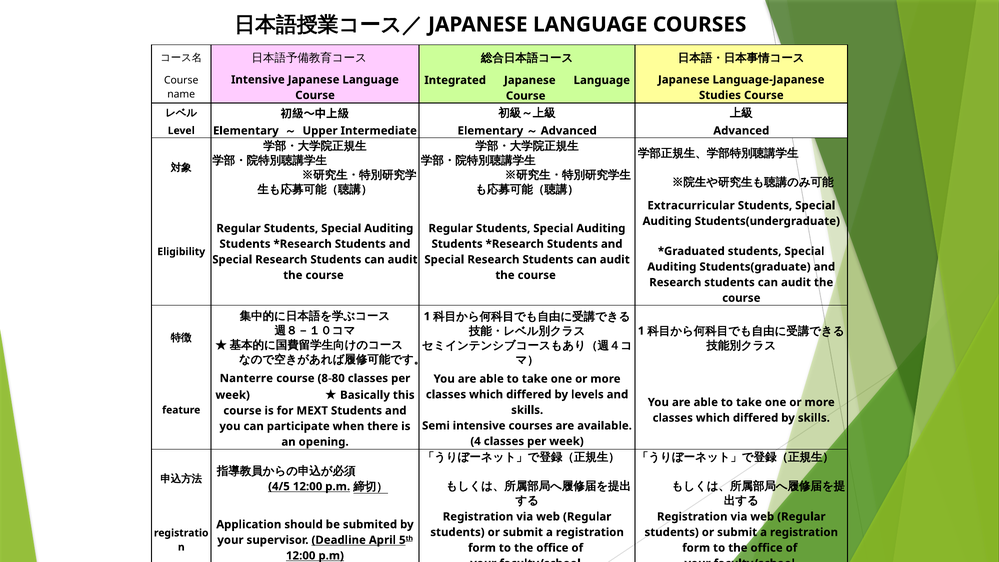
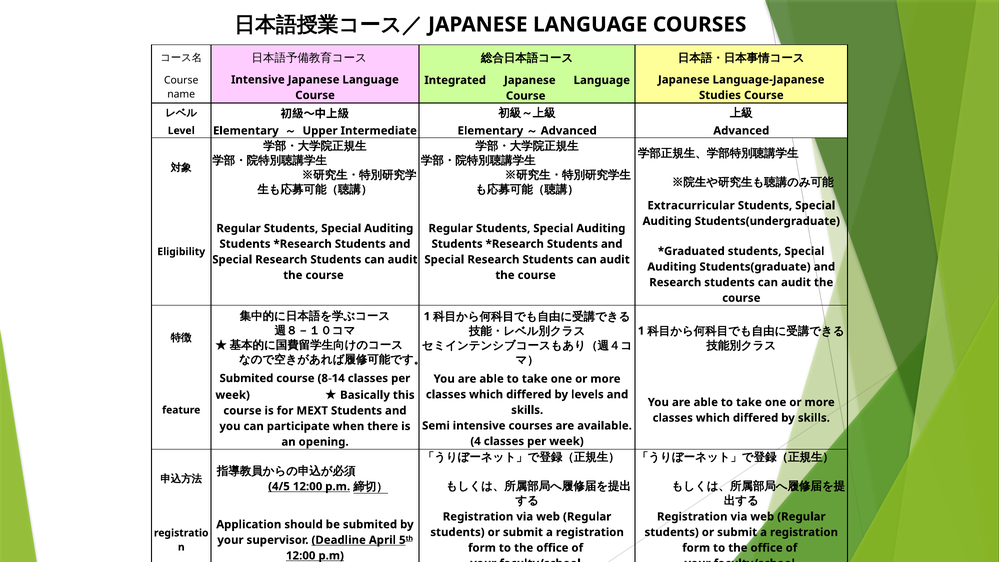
Nanterre: Nanterre -> Submited (246, 378)
8-80: 8-80 -> 8-14 (331, 378)
